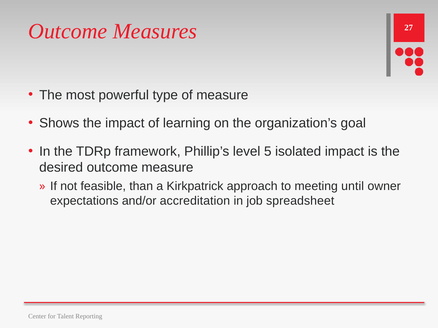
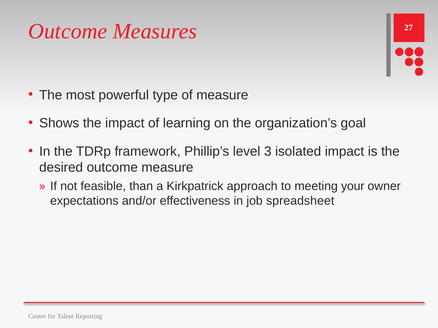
5: 5 -> 3 (268, 152)
until: until -> your (353, 187)
accreditation: accreditation -> effectiveness (195, 201)
